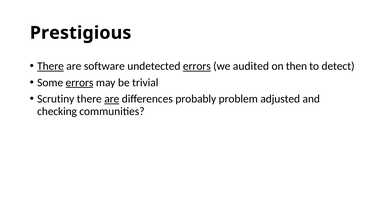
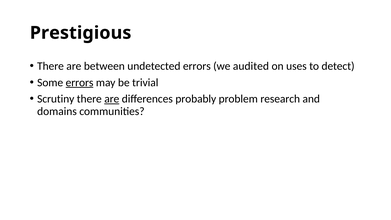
There underline: present -> none (50, 66)
software: software -> between (104, 66)
errors underline: present -> none (197, 66)
then: then -> uses (296, 66)
adjusted: adjusted -> research (280, 99)
checking: checking -> domains (57, 111)
